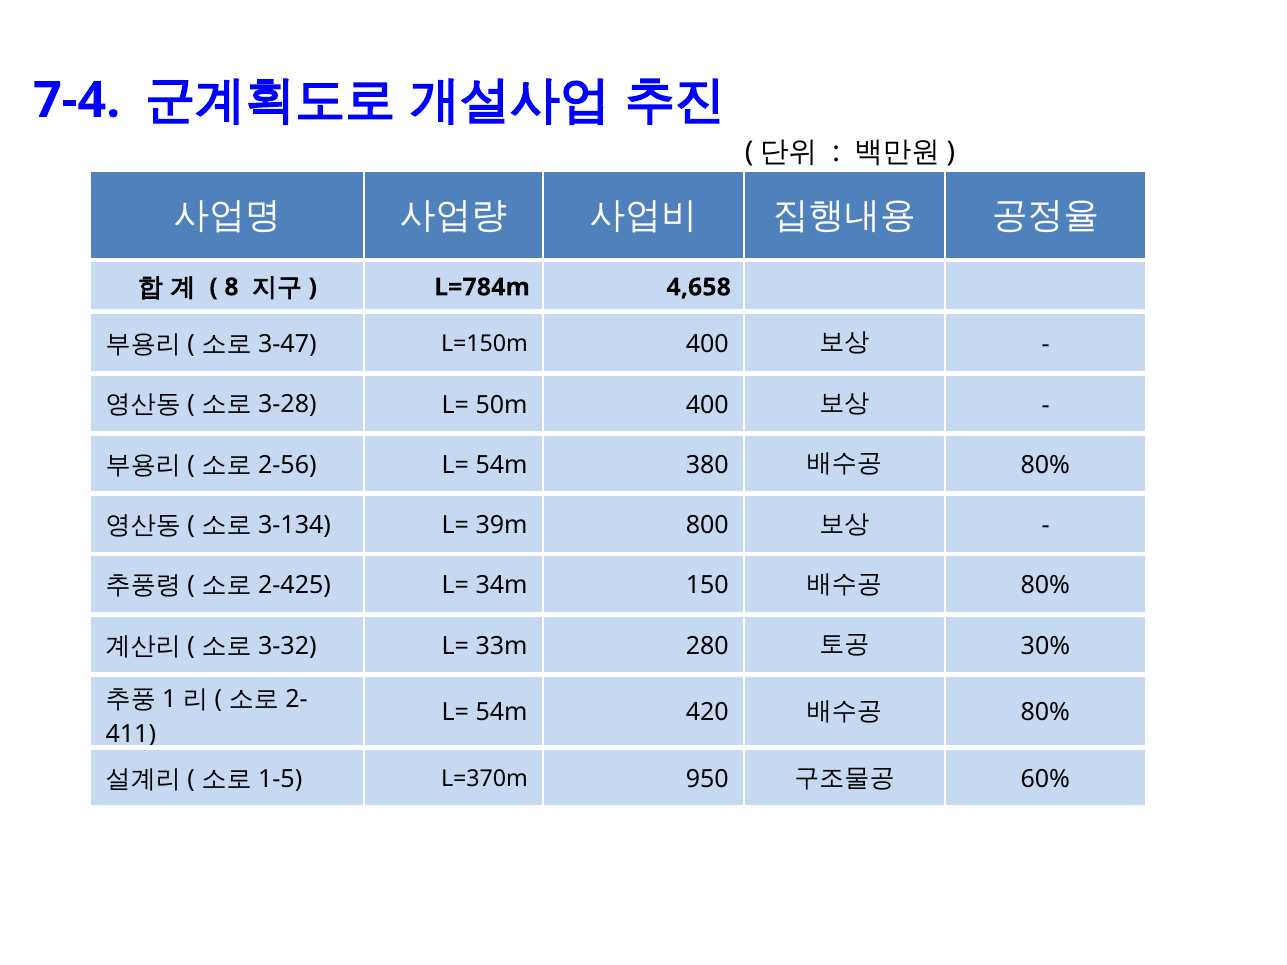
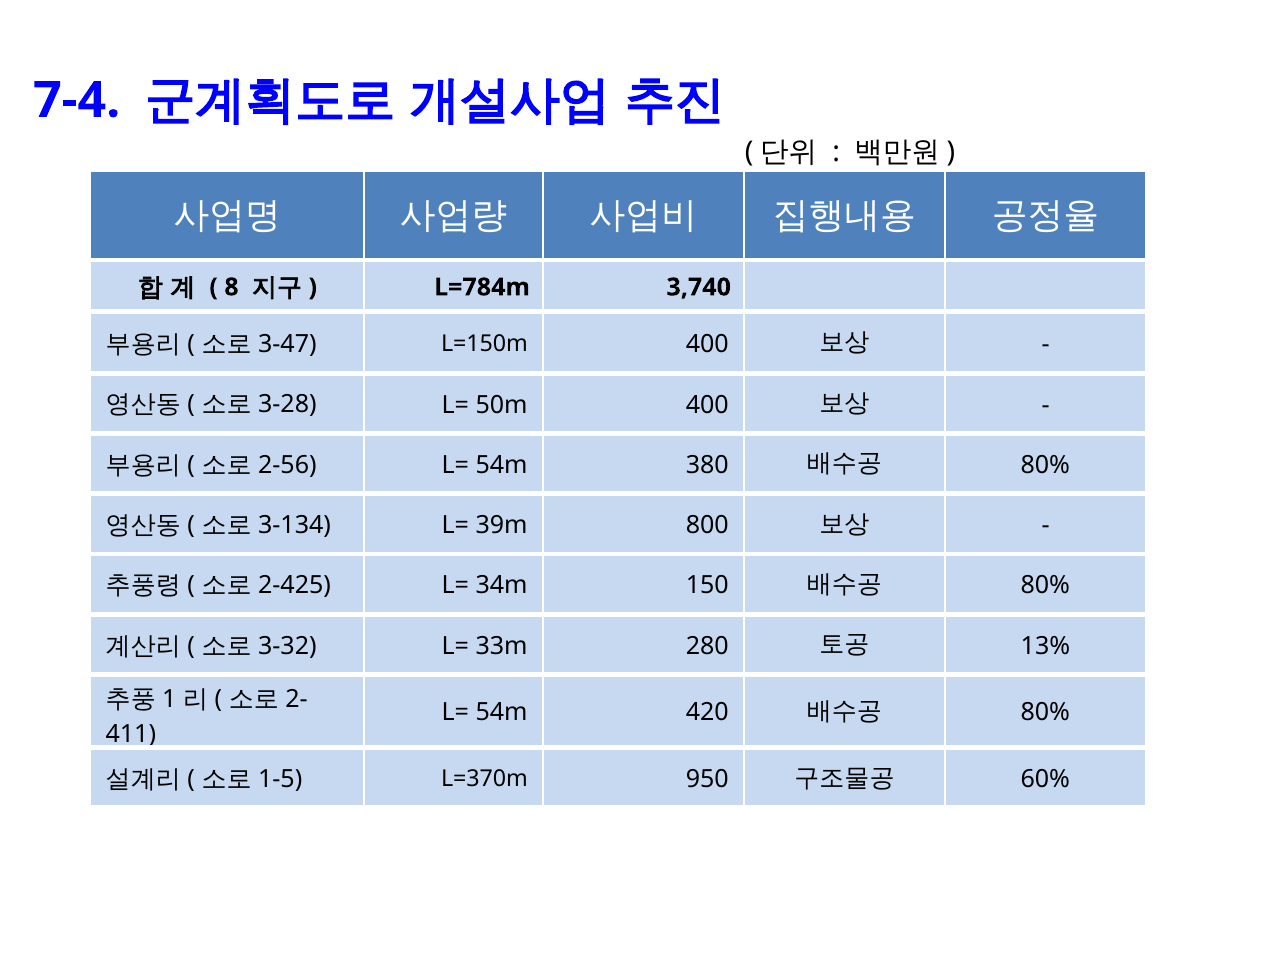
4,658: 4,658 -> 3,740 (699, 287)
30%: 30% -> 13% (1045, 646)
